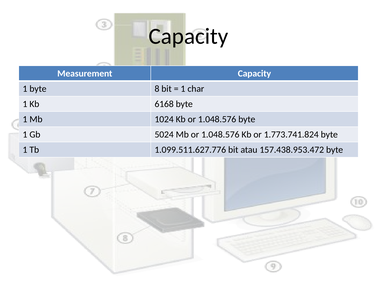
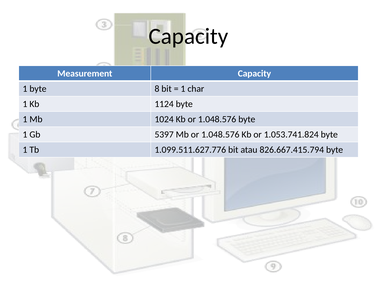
6168: 6168 -> 1124 (164, 104)
5024: 5024 -> 5397 (164, 135)
1.773.741.824: 1.773.741.824 -> 1.053.741.824 (291, 135)
157.438.953.472: 157.438.953.472 -> 826.667.415.794 (292, 150)
